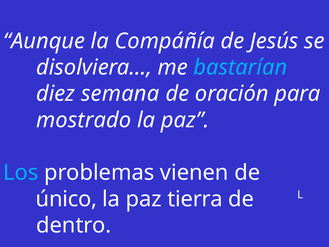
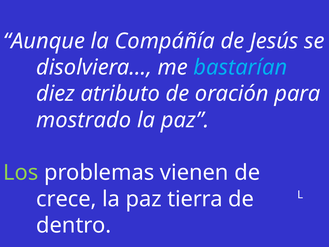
semana: semana -> atributo (120, 94)
Los colour: light blue -> light green (21, 173)
único: único -> crece (66, 199)
